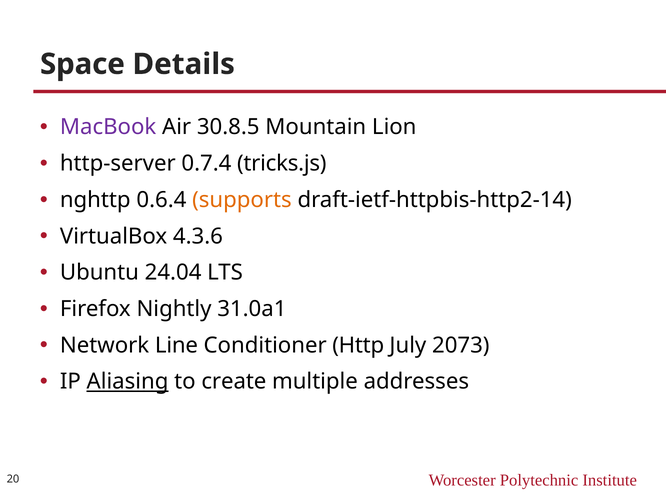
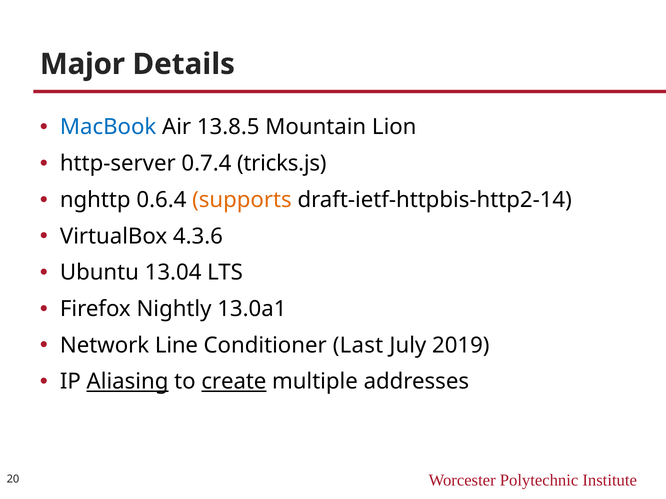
Space: Space -> Major (82, 64)
MacBook colour: purple -> blue (108, 127)
30.8.5: 30.8.5 -> 13.8.5 (228, 127)
24.04: 24.04 -> 13.04 (173, 273)
31.0a1: 31.0a1 -> 13.0a1 (252, 309)
Http: Http -> Last (358, 346)
2073: 2073 -> 2019 (461, 346)
create underline: none -> present (234, 382)
